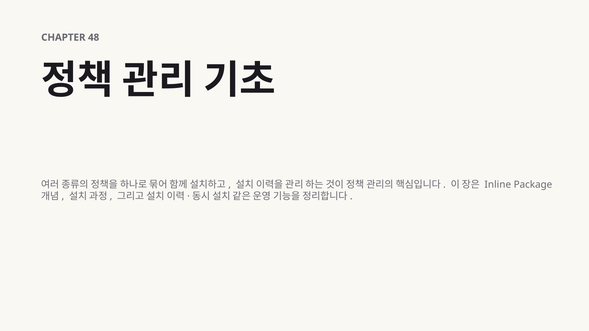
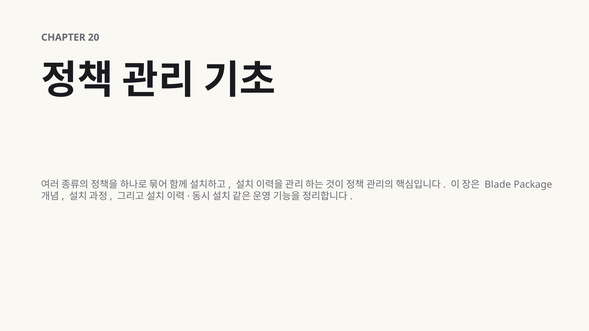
48: 48 -> 20 (94, 37)
Inline: Inline -> Blade (498, 185)
